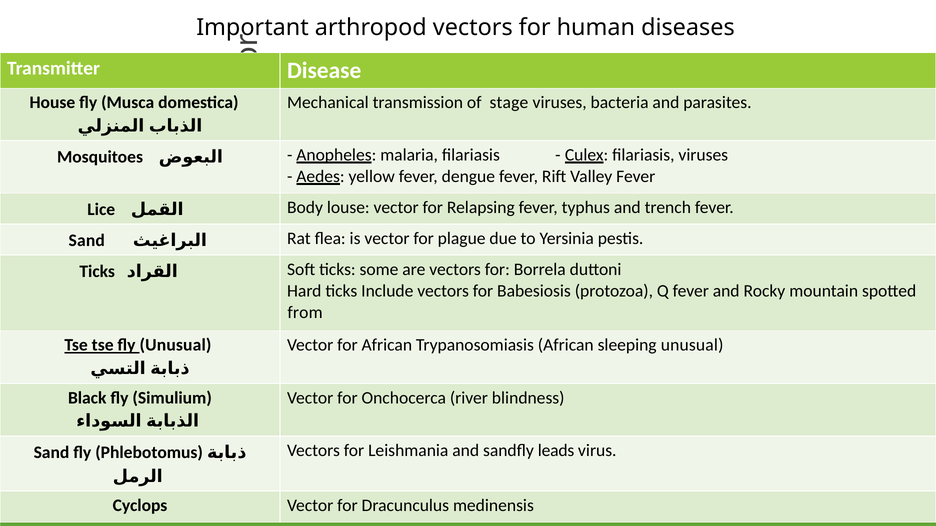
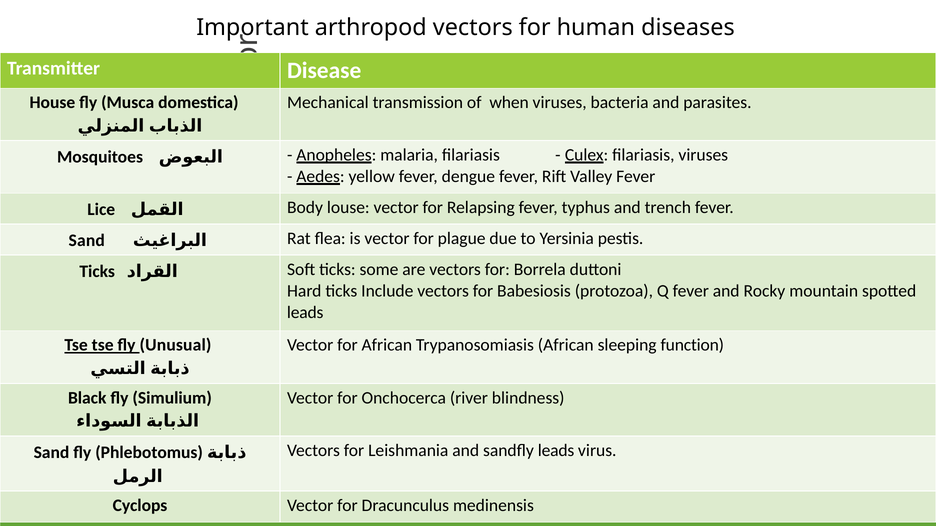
stage: stage -> when (509, 103)
from: from -> leads (305, 313)
sleeping unusual: unusual -> function (692, 345)
